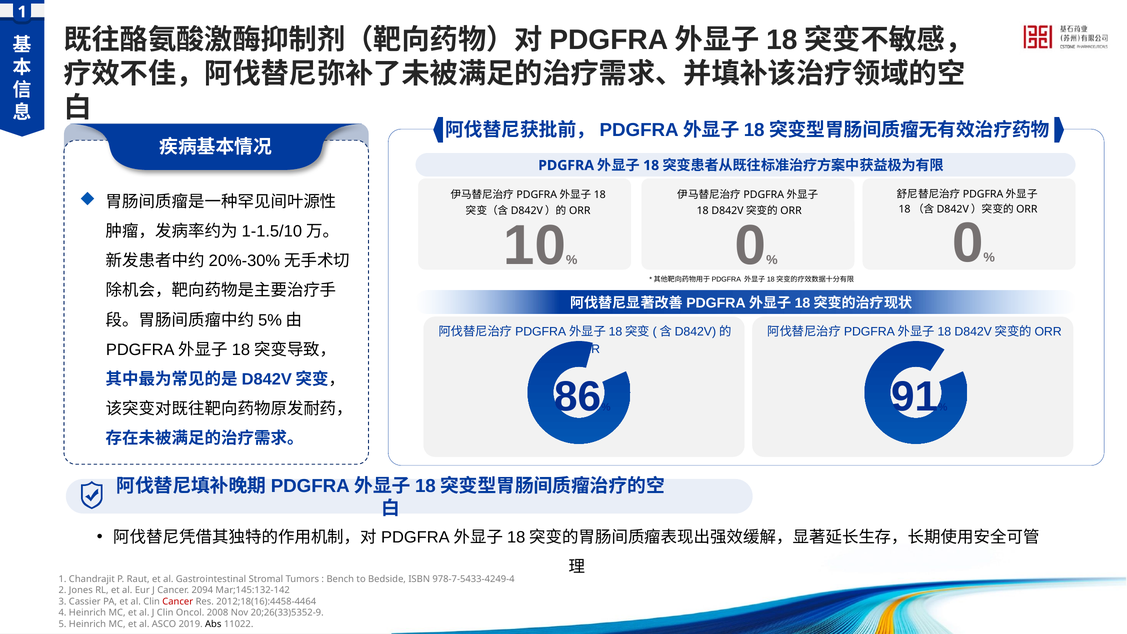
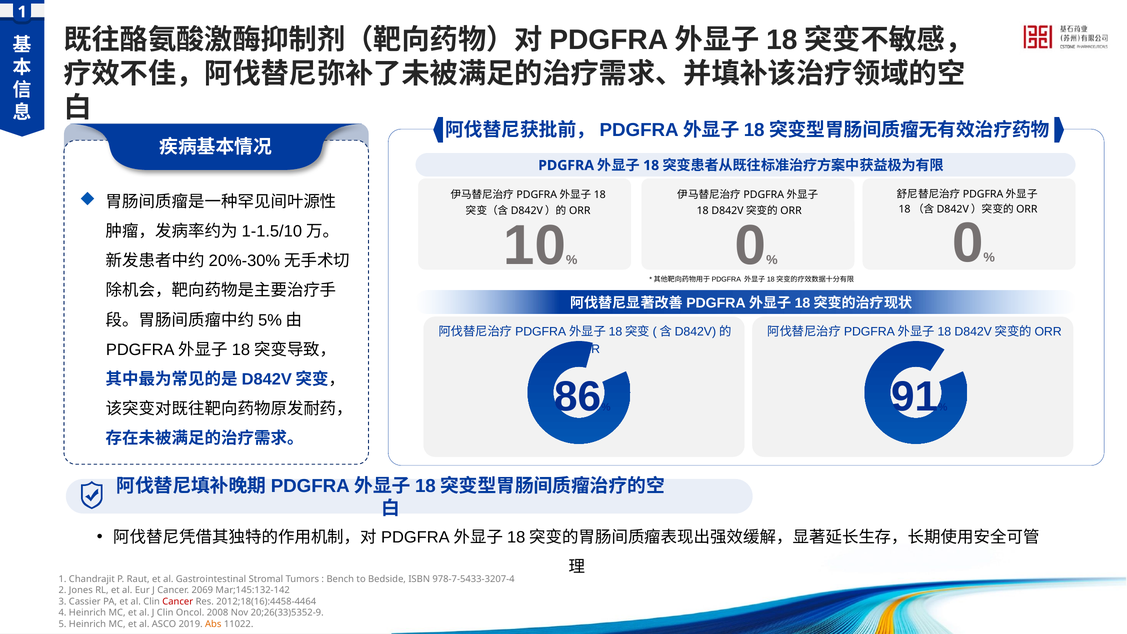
978-7-5433-4249-4: 978-7-5433-4249-4 -> 978-7-5433-3207-4 (474, 579)
2094: 2094 -> 2069 (202, 590)
Abs colour: black -> orange (213, 624)
